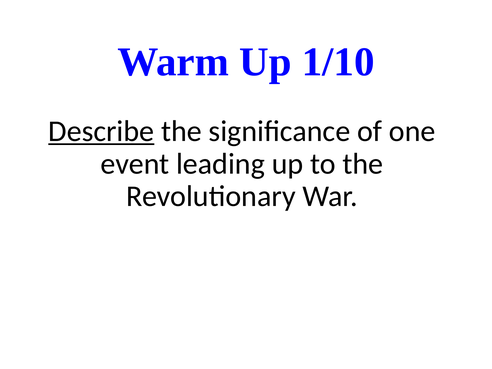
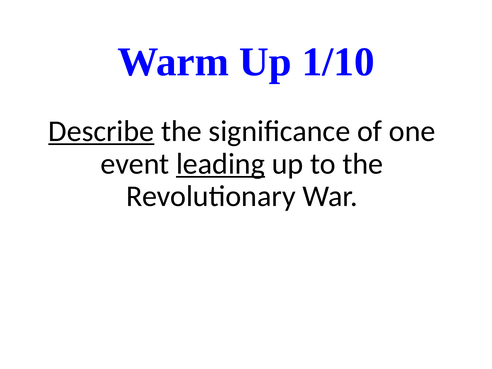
leading underline: none -> present (220, 164)
